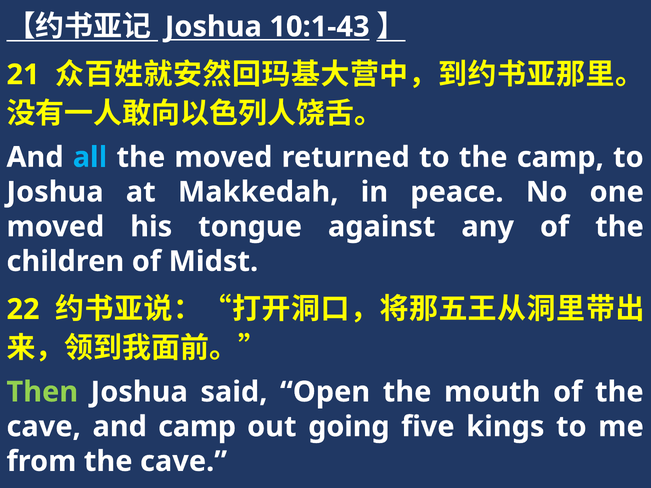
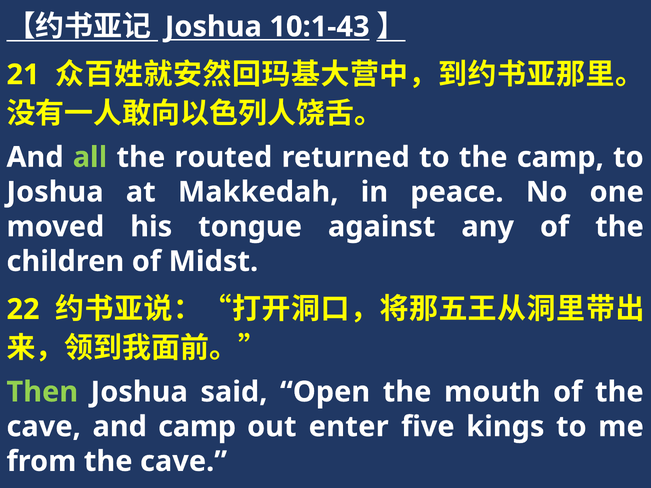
all colour: light blue -> light green (90, 157)
the moved: moved -> routed (223, 157)
going: going -> enter (349, 427)
